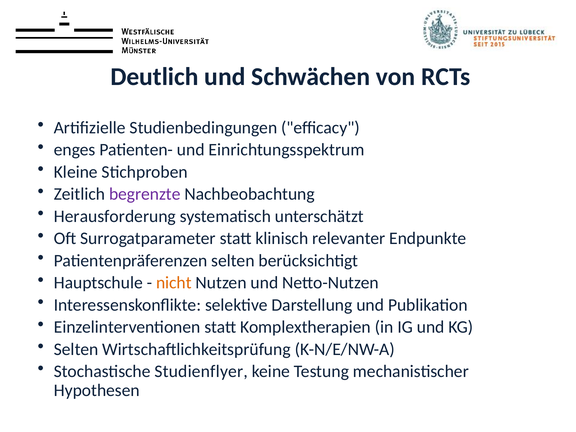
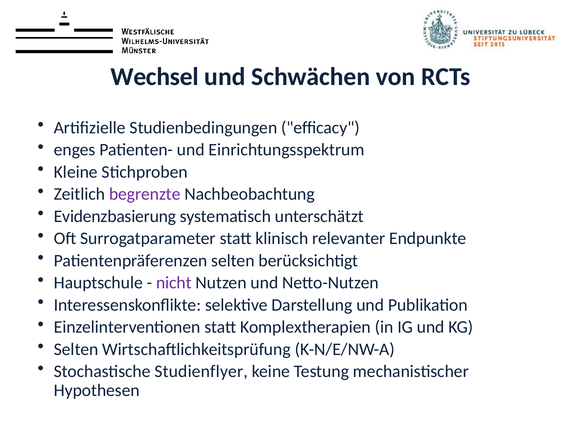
Deutlich: Deutlich -> Wechsel (155, 77)
Herausforderung: Herausforderung -> Evidenzbasierung (115, 216)
nicht colour: orange -> purple (174, 283)
